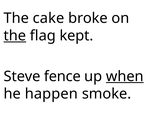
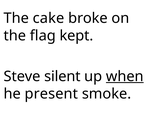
the underline: present -> none (15, 36)
fence: fence -> silent (62, 77)
happen: happen -> present (51, 94)
